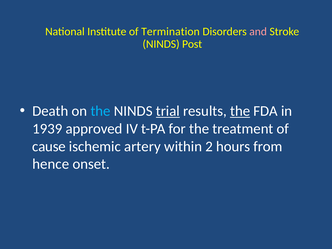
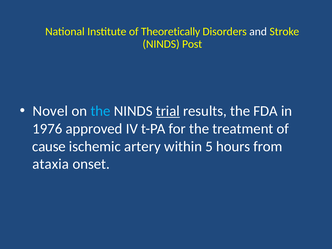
Termination: Termination -> Theoretically (171, 32)
and colour: pink -> white (258, 32)
Death: Death -> Novel (50, 111)
the underline: present -> none (240, 111)
1939: 1939 -> 1976 (47, 129)
2: 2 -> 5 (209, 146)
hence: hence -> ataxia (51, 164)
